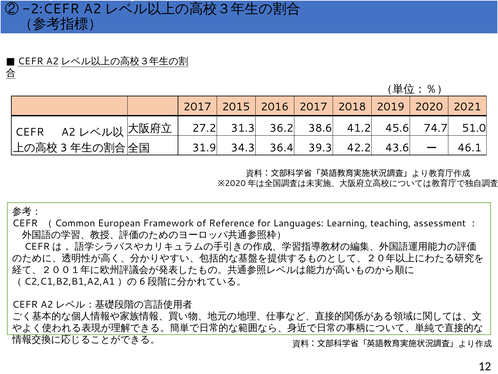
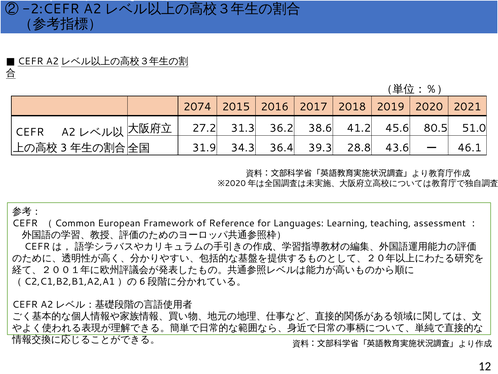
2017: 2017 -> 2074 (197, 107)
74.7: 74.7 -> 80.5 (436, 128)
42.2: 42.2 -> 28.8 (359, 148)
